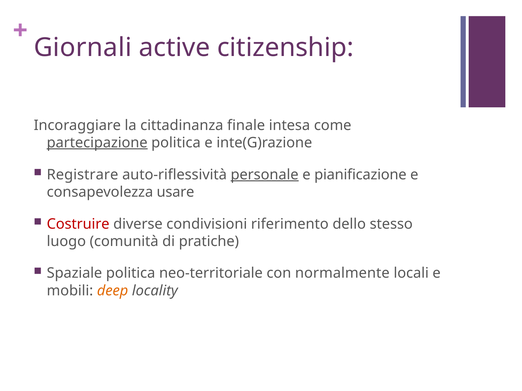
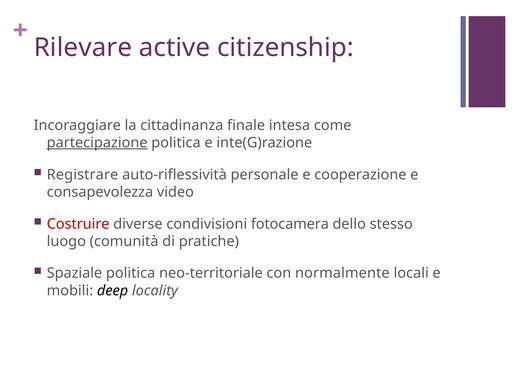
Giornali: Giornali -> Rilevare (83, 48)
personale underline: present -> none (265, 175)
pianificazione: pianificazione -> cooperazione (360, 175)
usare: usare -> video (175, 192)
riferimento: riferimento -> fotocamera (290, 224)
deep colour: orange -> black (113, 291)
